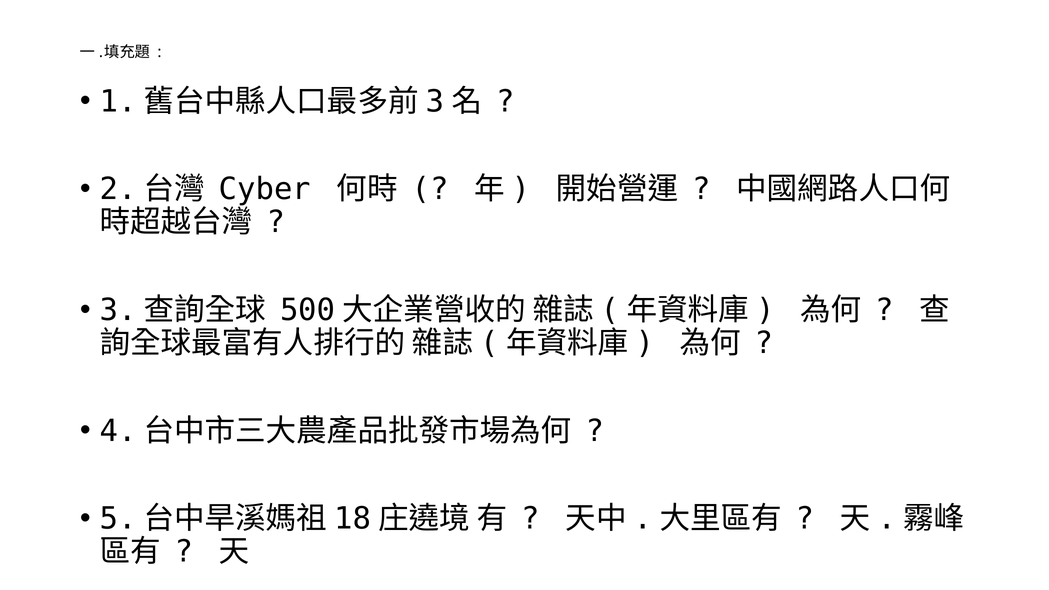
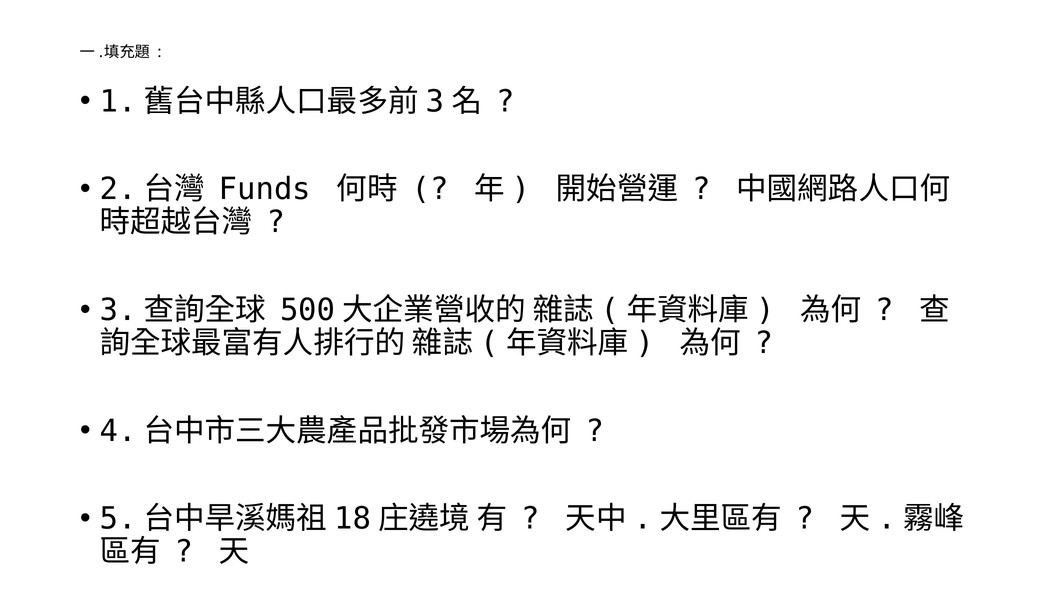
Cyber: Cyber -> Funds (265, 189)
